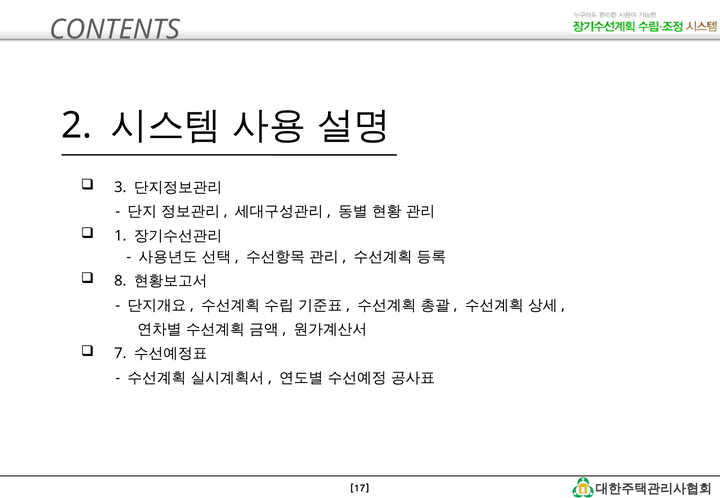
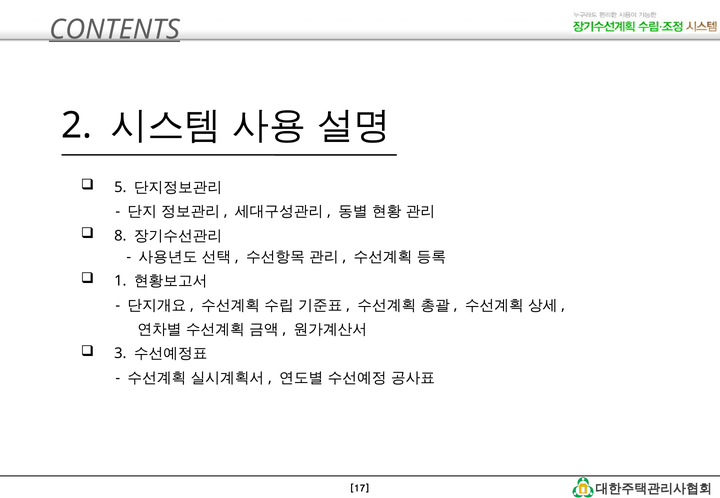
CONTENTS underline: none -> present (115, 29)
3: 3 -> 5 (120, 187)
1: 1 -> 8 (120, 236)
8: 8 -> 1 (120, 281)
7: 7 -> 3 (120, 354)
